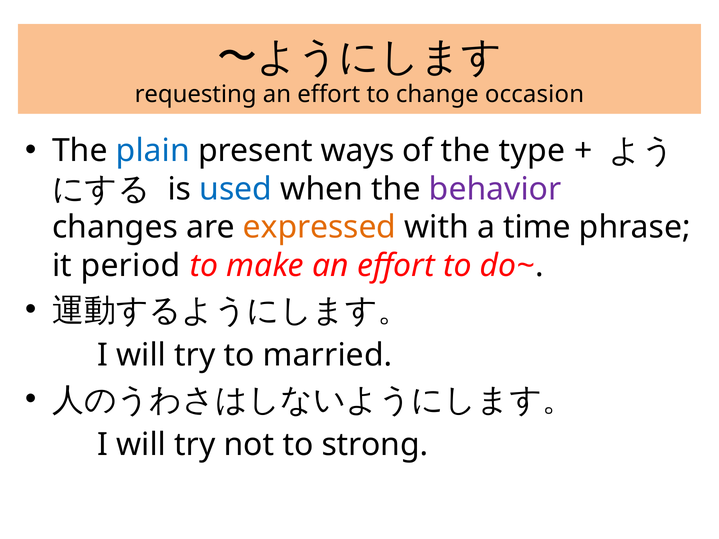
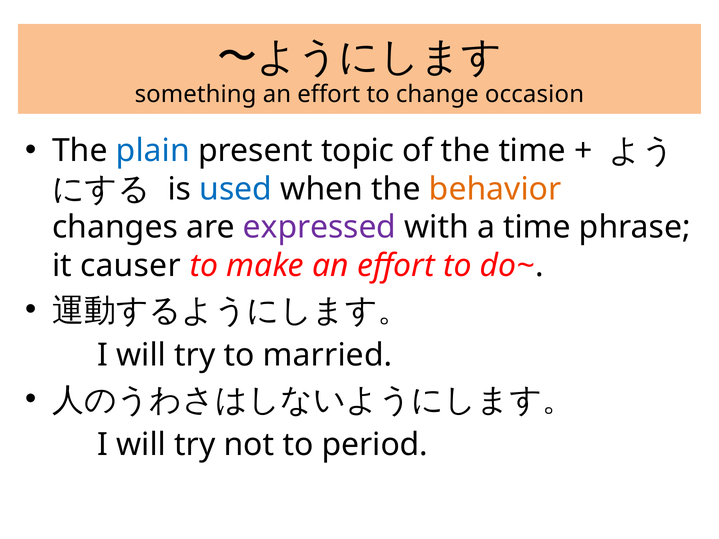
requesting: requesting -> something (196, 95)
ways: ways -> topic (358, 151)
the type: type -> time (532, 151)
behavior colour: purple -> orange (495, 189)
expressed colour: orange -> purple (320, 228)
period: period -> causer (131, 266)
strong: strong -> period (375, 445)
